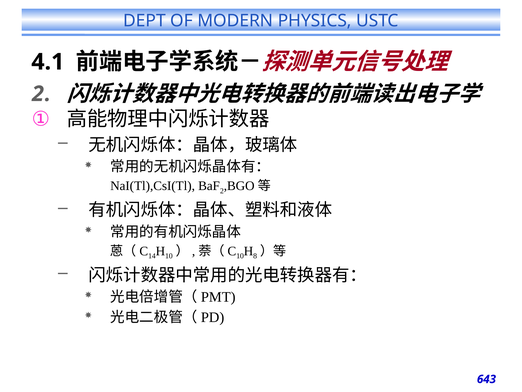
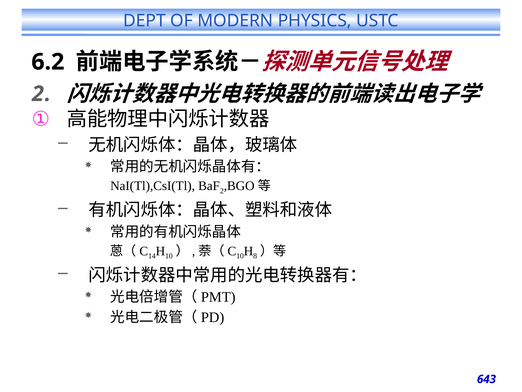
4.1: 4.1 -> 6.2 (48, 62)
